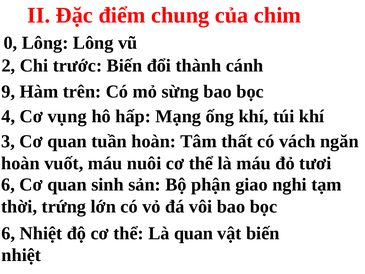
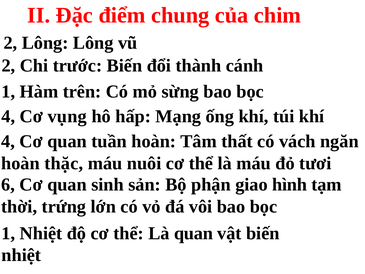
0: 0 -> 2 (10, 43)
9: 9 -> 1 (8, 91)
3: 3 -> 4 (8, 141)
vuốt: vuốt -> thặc (64, 163)
nghi: nghi -> hình (290, 184)
6: 6 -> 1 (8, 233)
